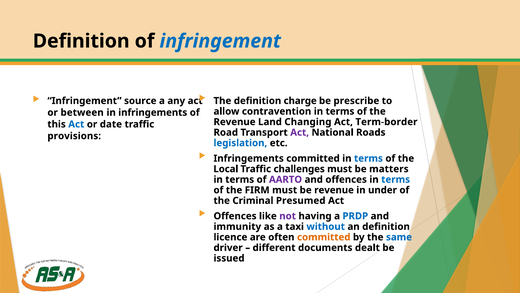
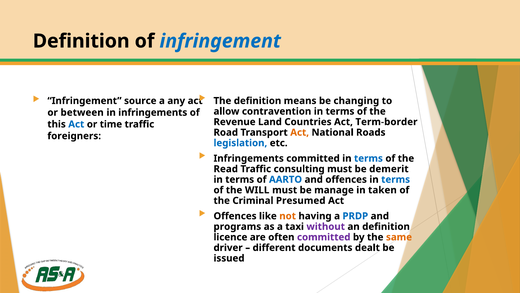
charge: charge -> means (300, 101)
prescribe: prescribe -> changing (356, 101)
Changing: Changing -> Countries (308, 122)
date: date -> time (111, 124)
Act colour: purple -> orange (300, 132)
provisions: provisions -> foreigners (74, 136)
Local: Local -> Read (226, 169)
challenges: challenges -> consulting (299, 169)
matters: matters -> demerit (389, 169)
AARTO colour: purple -> blue (286, 179)
FIRM: FIRM -> WILL (257, 190)
be revenue: revenue -> manage (334, 190)
under: under -> taken (382, 190)
not colour: purple -> orange (288, 216)
immunity: immunity -> programs (237, 226)
without colour: blue -> purple (326, 226)
committed colour: orange -> purple (324, 237)
same colour: blue -> orange (399, 237)
